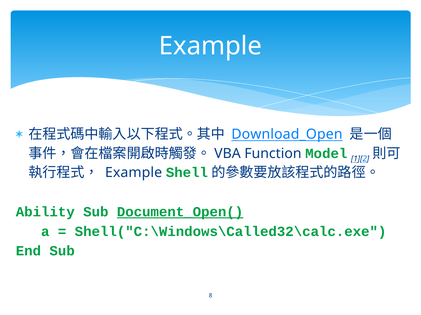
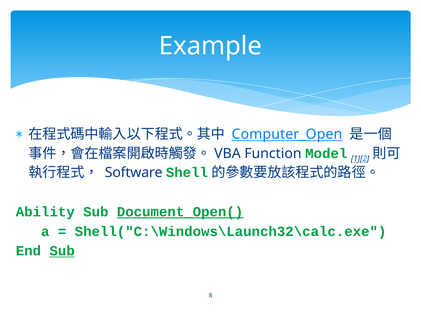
Download_Open: Download_Open -> Computer_Open (287, 135)
Example: Example -> Software (134, 173)
Shell("C:\Windows\Called32\calc.exe: Shell("C:\Windows\Called32\calc.exe -> Shell("C:\Windows\Launch32\calc.exe (231, 232)
Sub underline: none -> present (62, 252)
